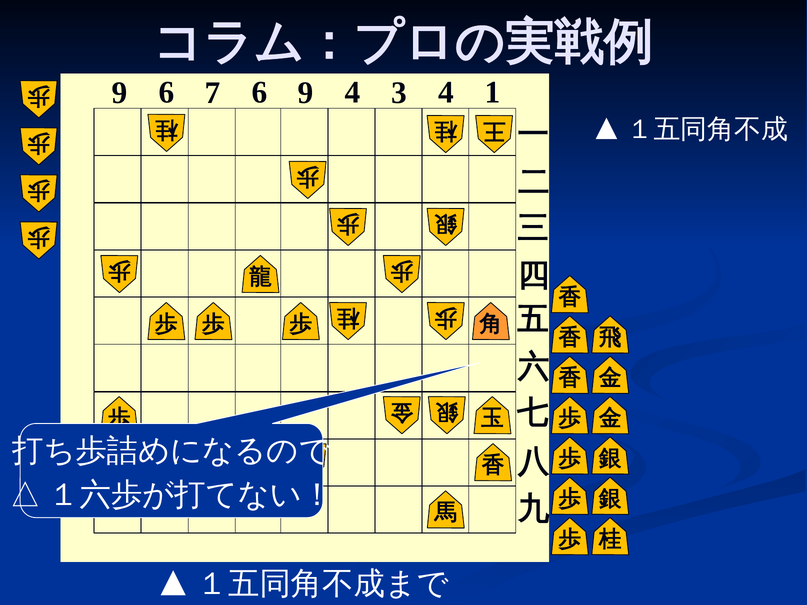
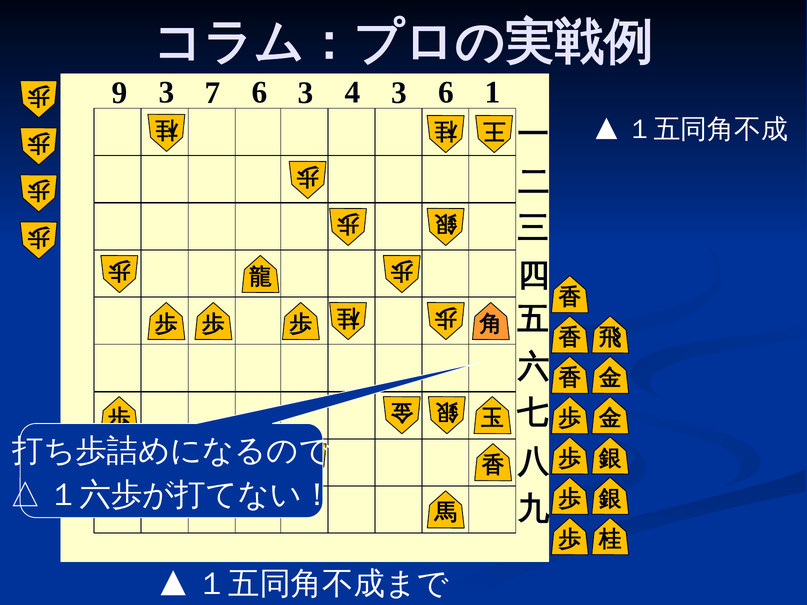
9 6: 6 -> 3 (167, 92)
6 9: 9 -> 3 (306, 93)
3 4: 4 -> 6 (446, 92)
